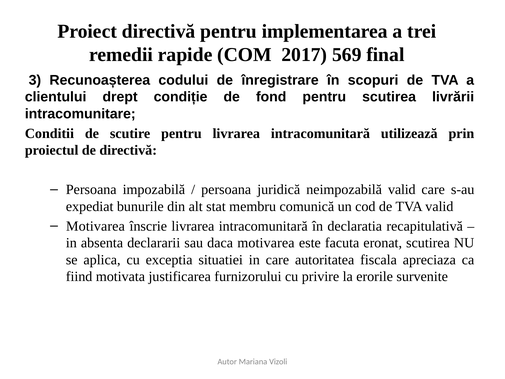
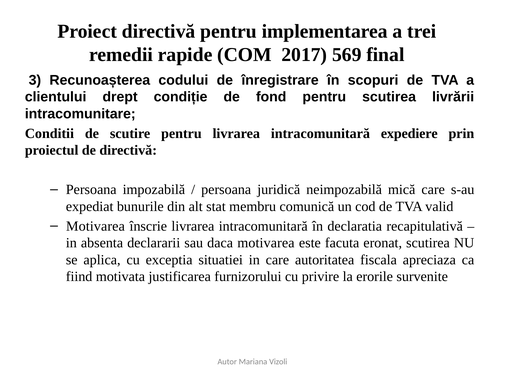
utilizează: utilizează -> expediere (409, 133)
neimpozabilă valid: valid -> mică (402, 189)
